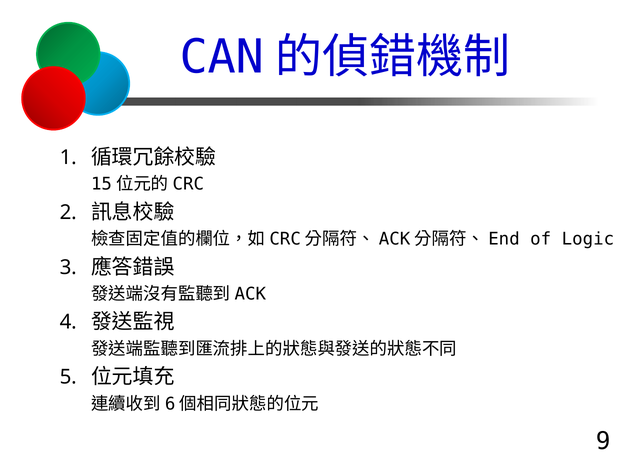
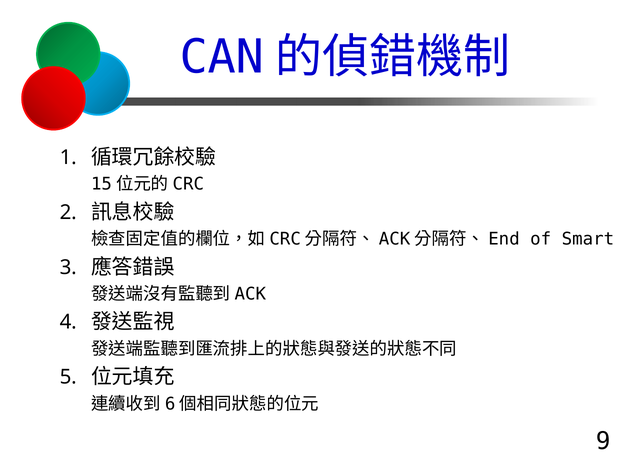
Logic: Logic -> Smart (588, 239)
